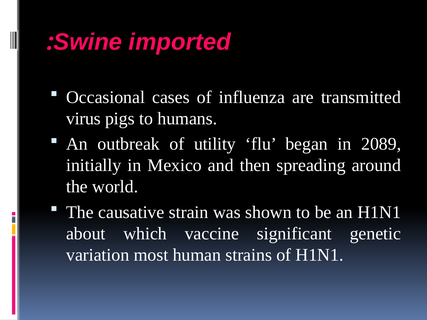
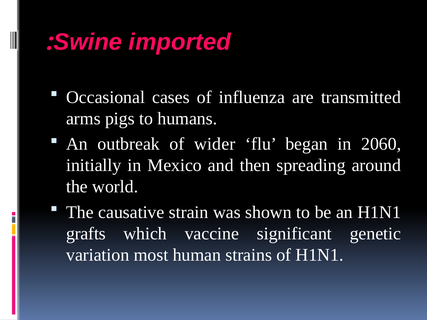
virus: virus -> arms (83, 119)
utility: utility -> wider (215, 144)
2089: 2089 -> 2060 (381, 144)
about: about -> grafts (86, 234)
